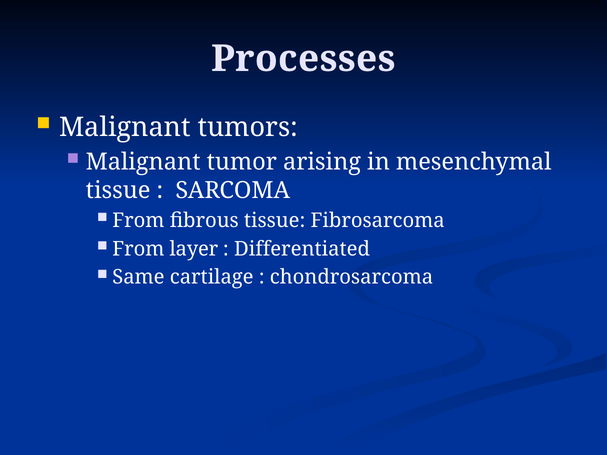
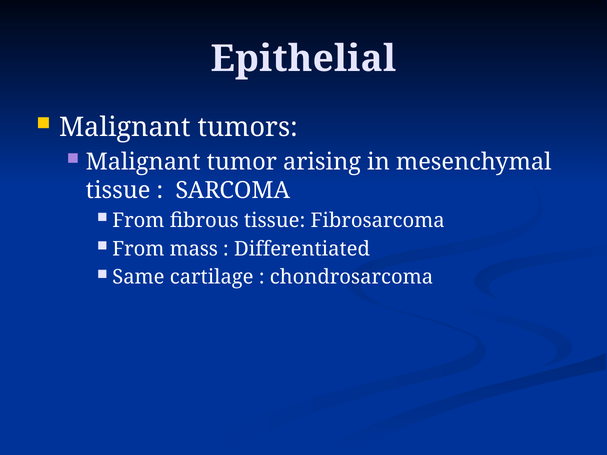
Processes: Processes -> Epithelial (303, 59)
layer: layer -> mass (194, 249)
